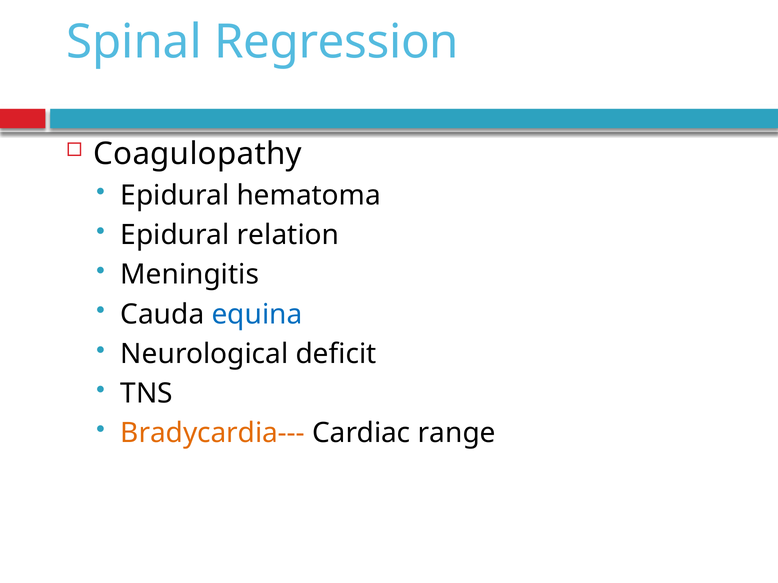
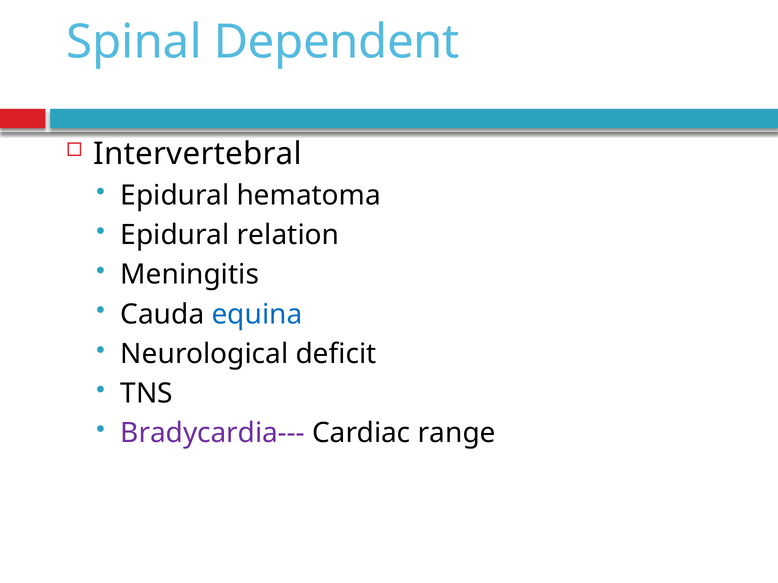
Regression: Regression -> Dependent (337, 42)
Coagulopathy: Coagulopathy -> Intervertebral (198, 154)
Bradycardia--- colour: orange -> purple (213, 433)
